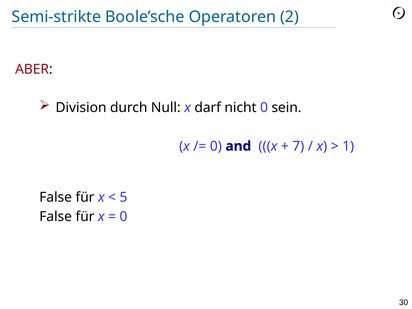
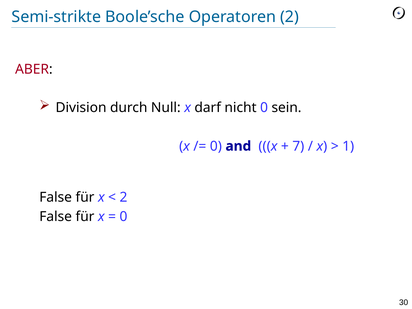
5: 5 -> 2 (123, 197)
